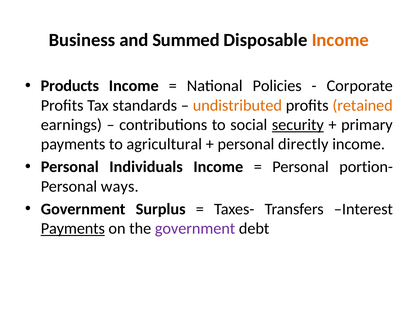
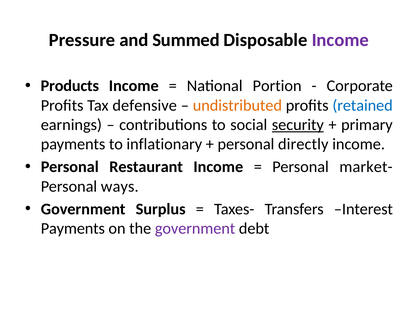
Business: Business -> Pressure (82, 40)
Income colour: orange -> purple (340, 40)
Policies: Policies -> Portion (277, 86)
standards: standards -> defensive (145, 106)
retained colour: orange -> blue (363, 106)
agricultural: agricultural -> inflationary (164, 145)
Individuals: Individuals -> Restaurant (146, 167)
portion-: portion- -> market- (366, 167)
Payments underline: present -> none (73, 229)
